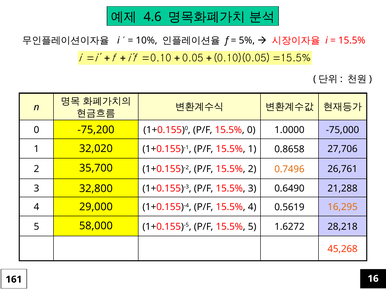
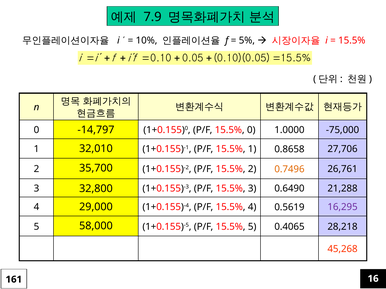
4.6: 4.6 -> 7.9 (153, 17)
-75,200: -75,200 -> -14,797 (96, 130)
32,020: 32,020 -> 32,010 (96, 149)
16,295 colour: orange -> purple (343, 207)
1.6272: 1.6272 -> 0.4065 (289, 227)
